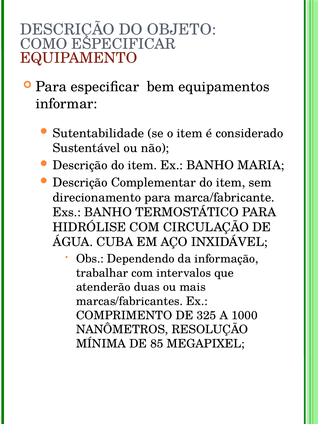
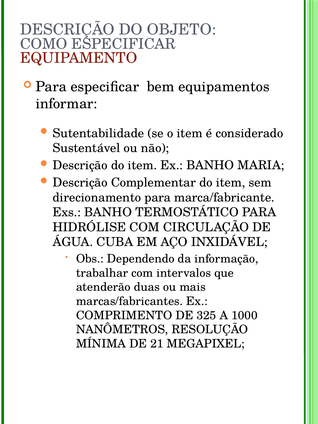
85: 85 -> 21 (157, 344)
